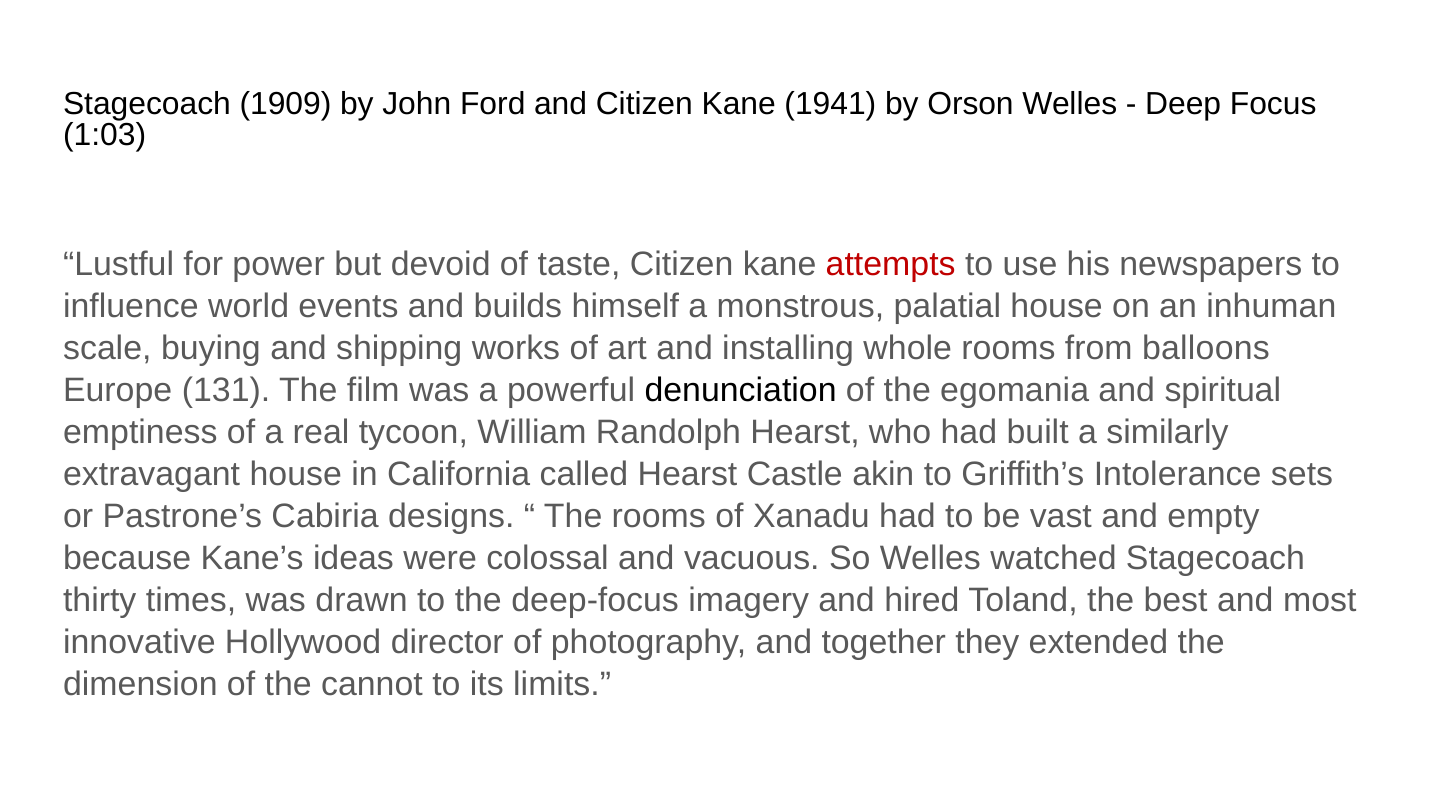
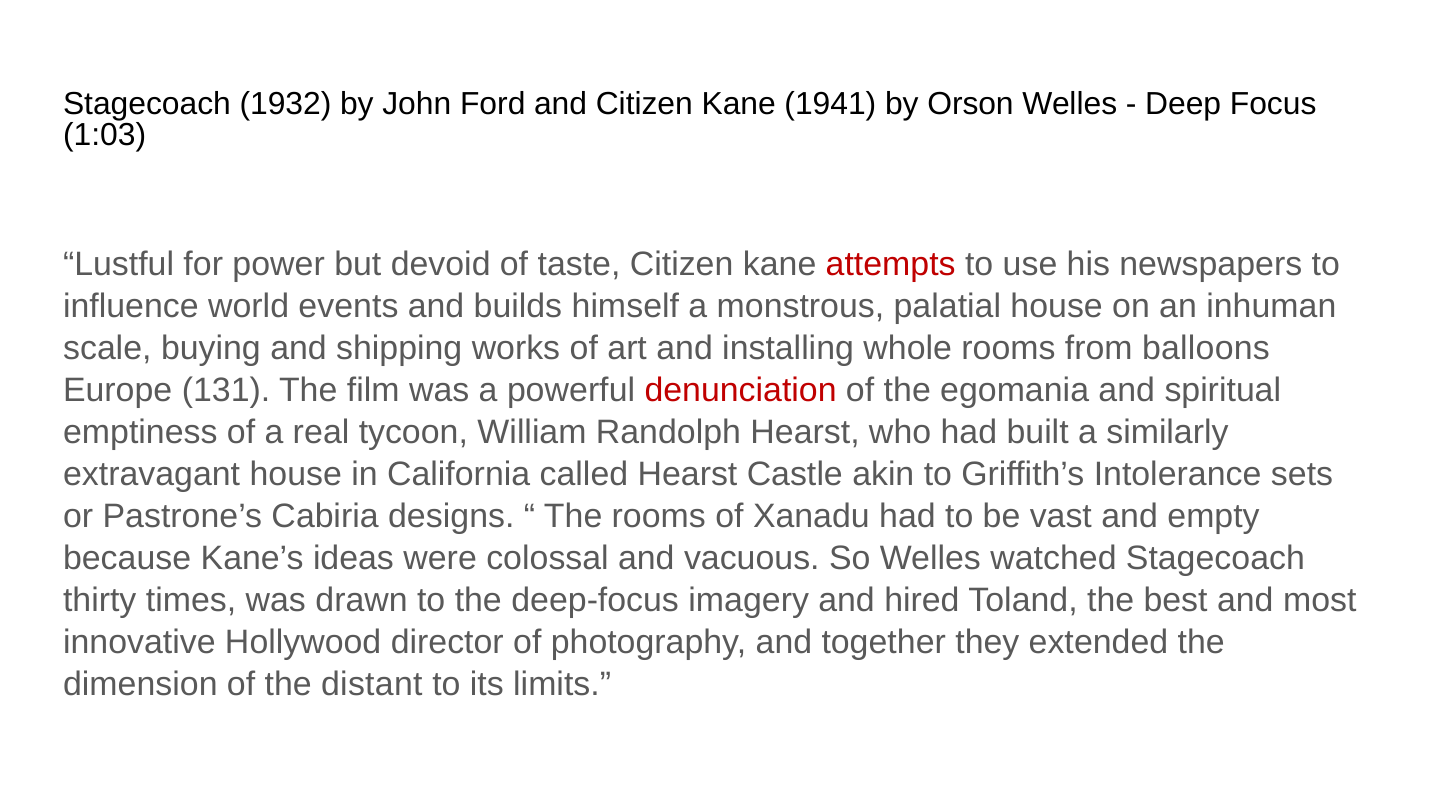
1909: 1909 -> 1932 (285, 104)
denunciation colour: black -> red (741, 391)
cannot: cannot -> distant (372, 685)
